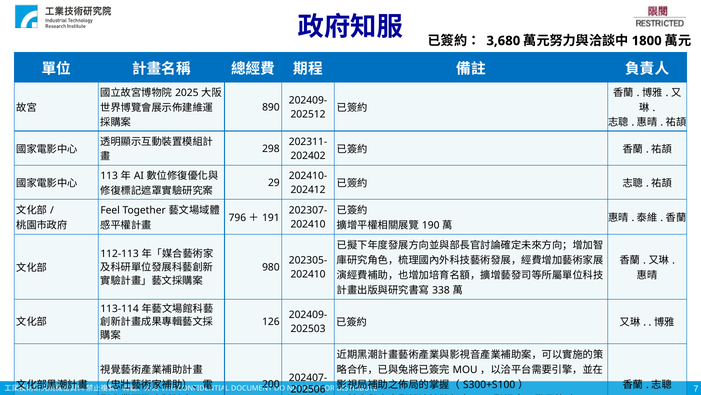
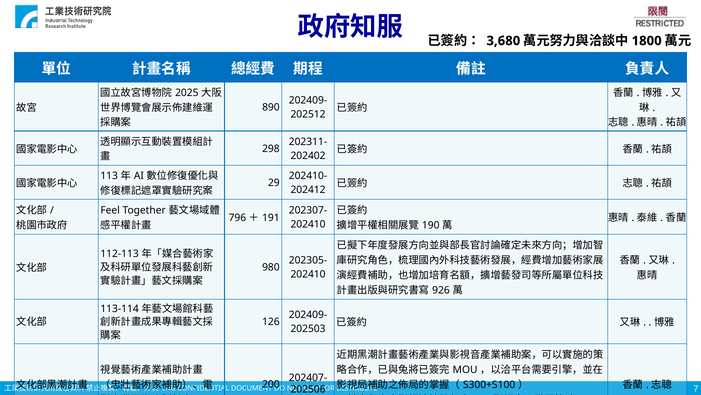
338: 338 -> 926 (441, 290)
